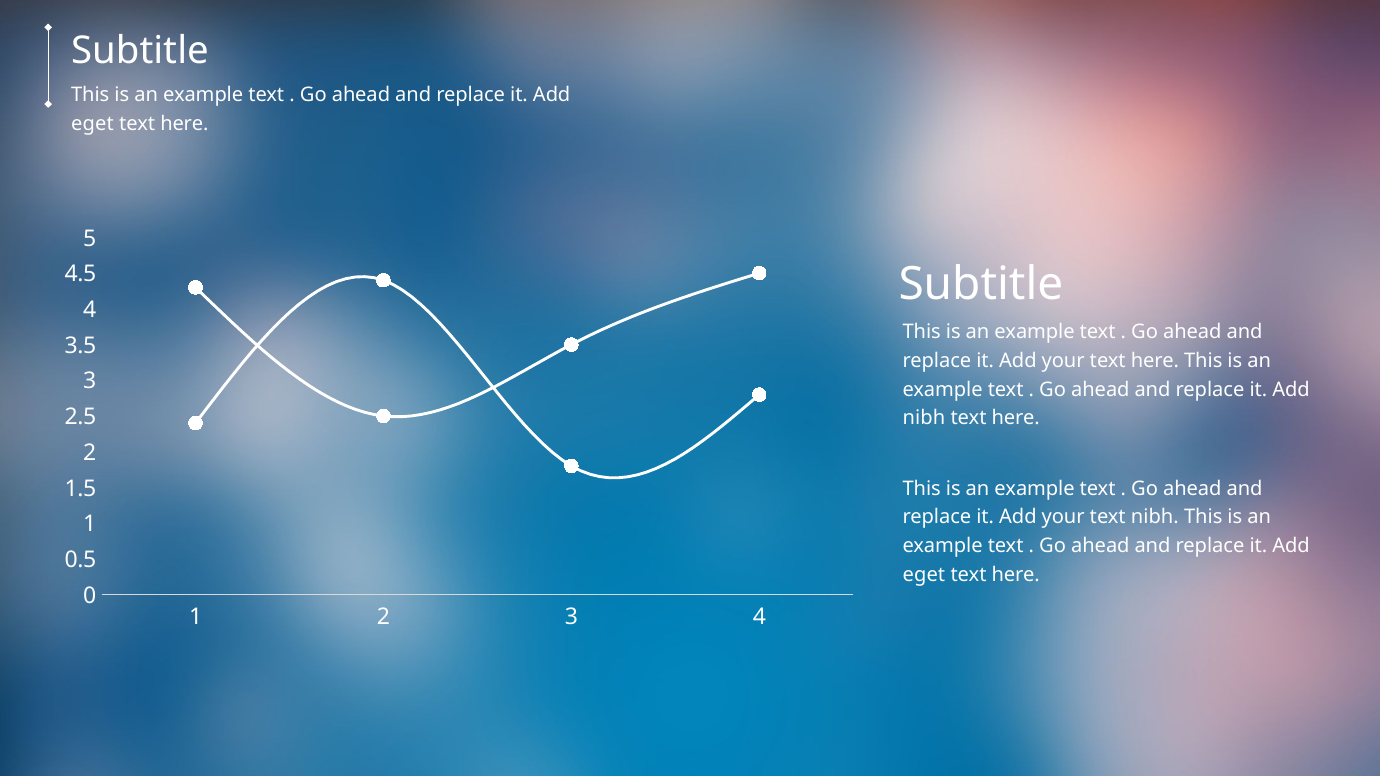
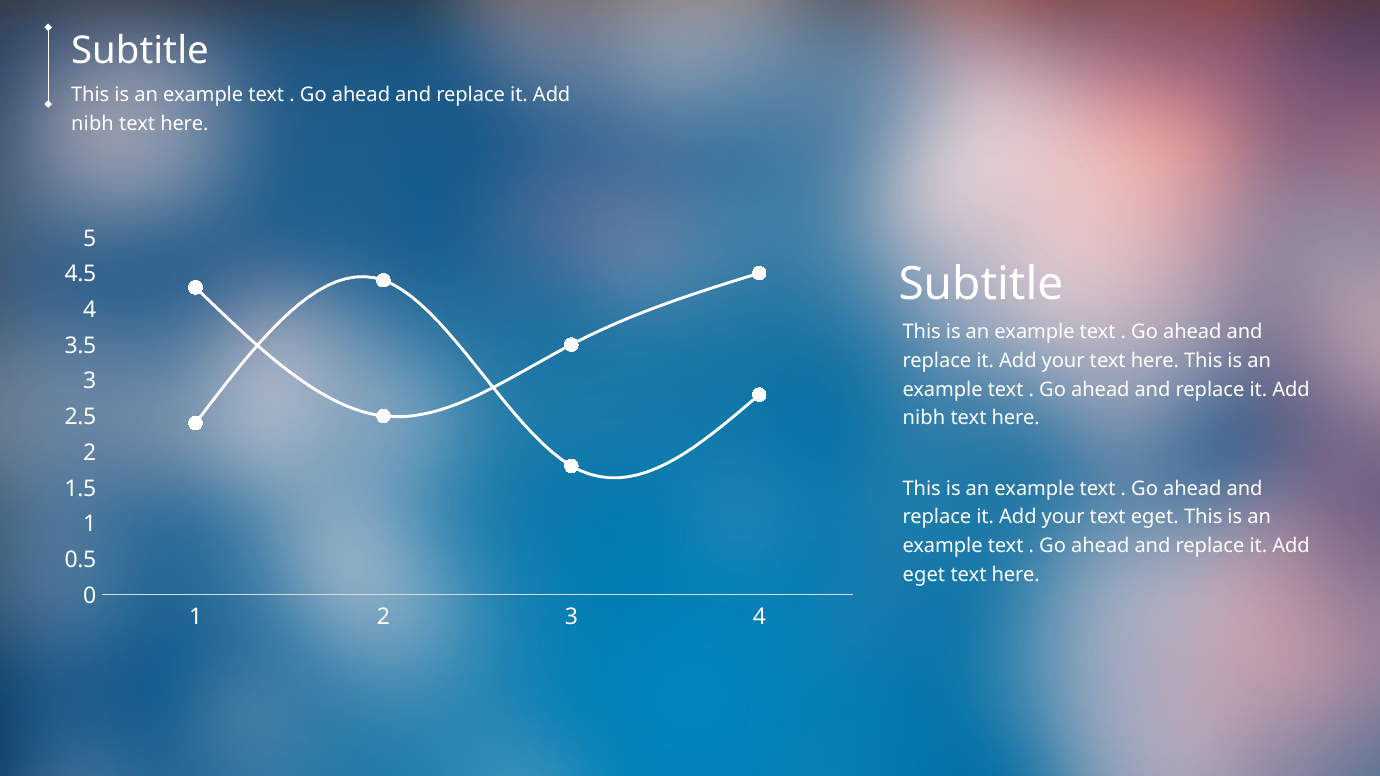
eget: eget -> nibh (93, 124)
text nibh: nibh -> eget (1155, 517)
